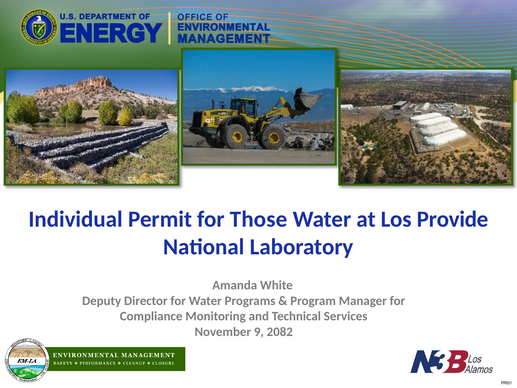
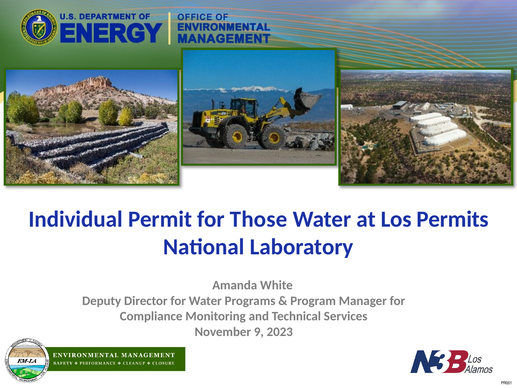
Provide: Provide -> Permits (453, 219)
2082: 2082 -> 2023 (280, 332)
